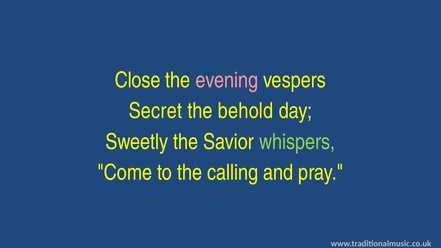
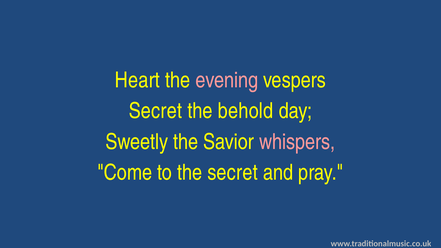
Close: Close -> Heart (137, 80)
whispers colour: light green -> pink (297, 142)
the calling: calling -> secret (233, 173)
